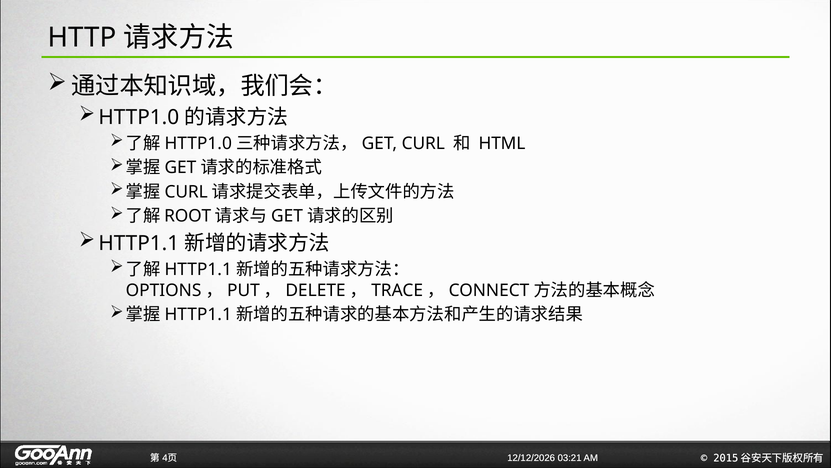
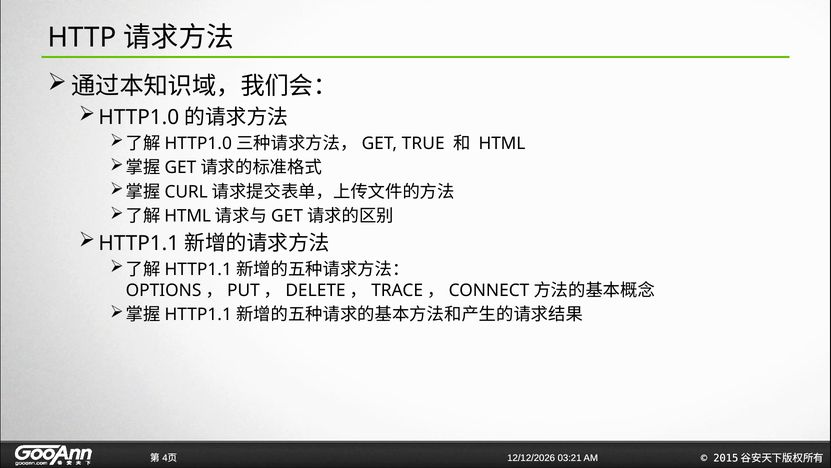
CURL: CURL -> TRUE (423, 143)
ROOT: ROOT -> HTML (188, 216)
